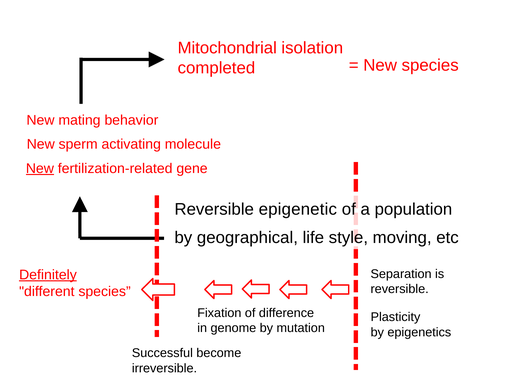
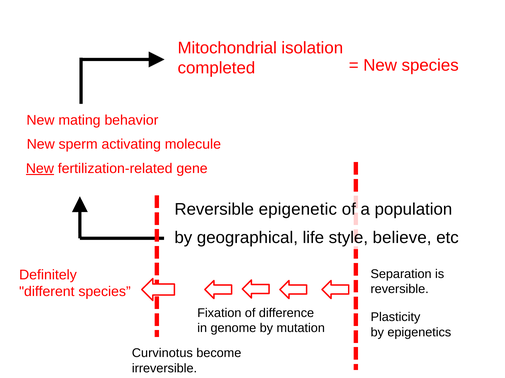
moving: moving -> believe (402, 238)
Definitely underline: present -> none (48, 275)
Successful: Successful -> Curvinotus (162, 354)
